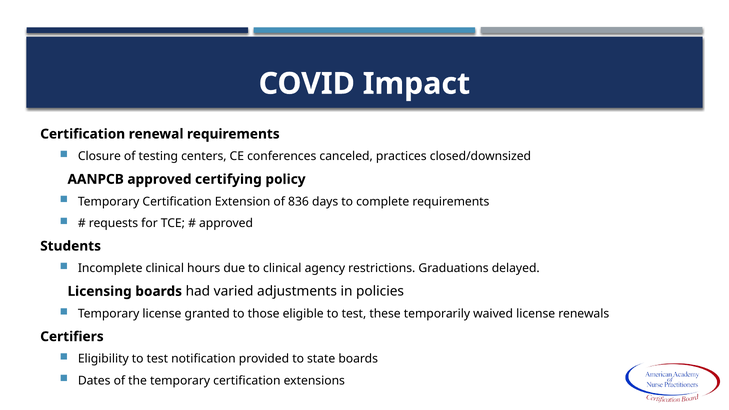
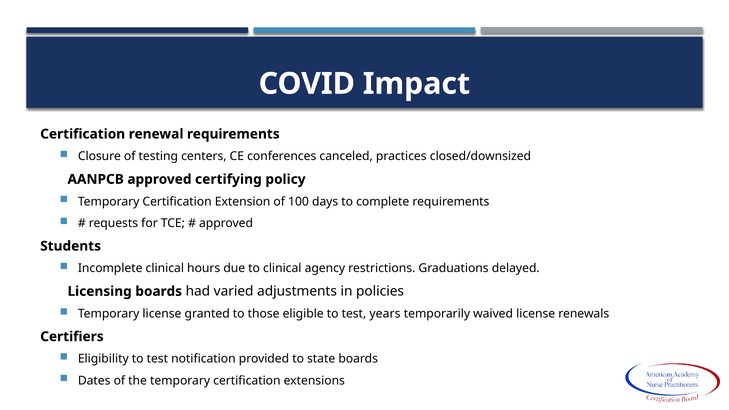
836: 836 -> 100 (299, 202)
these: these -> years (385, 314)
